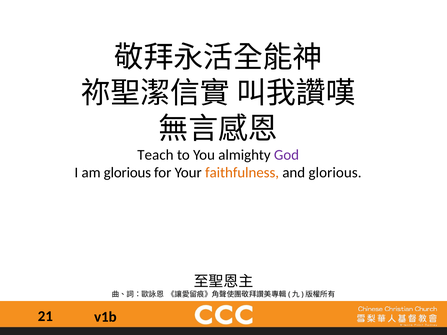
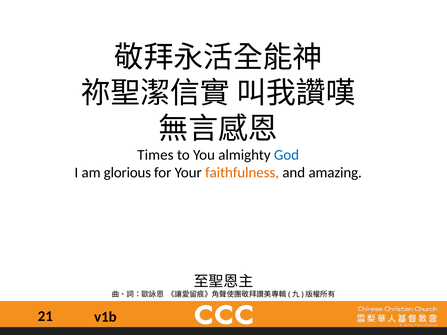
Teach: Teach -> Times (155, 155)
God colour: purple -> blue (286, 155)
and glorious: glorious -> amazing (335, 173)
